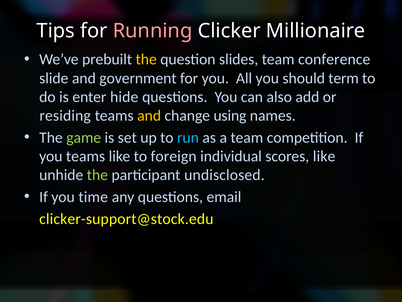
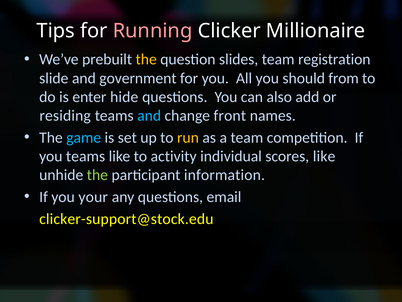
conference: conference -> registration (334, 59)
term: term -> from (344, 78)
and colour: yellow -> light blue (149, 116)
using: using -> front (230, 116)
game colour: light green -> light blue (84, 137)
run colour: light blue -> yellow (188, 137)
foreign: foreign -> activity (174, 156)
undisclosed: undisclosed -> information (224, 175)
time: time -> your (93, 197)
